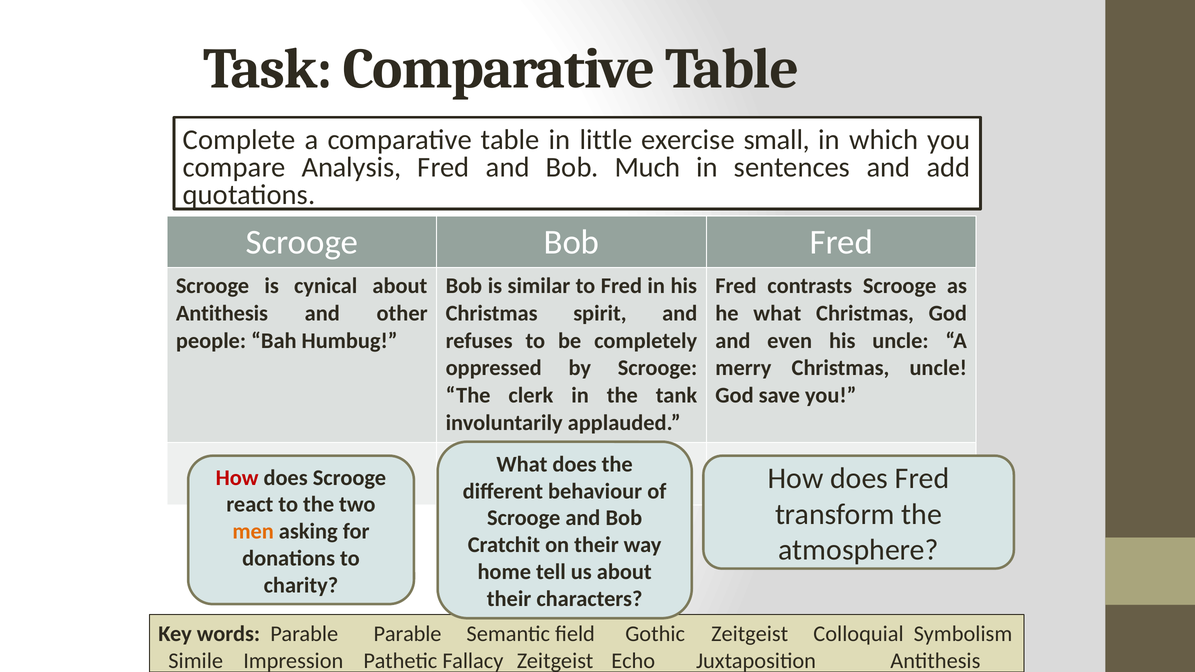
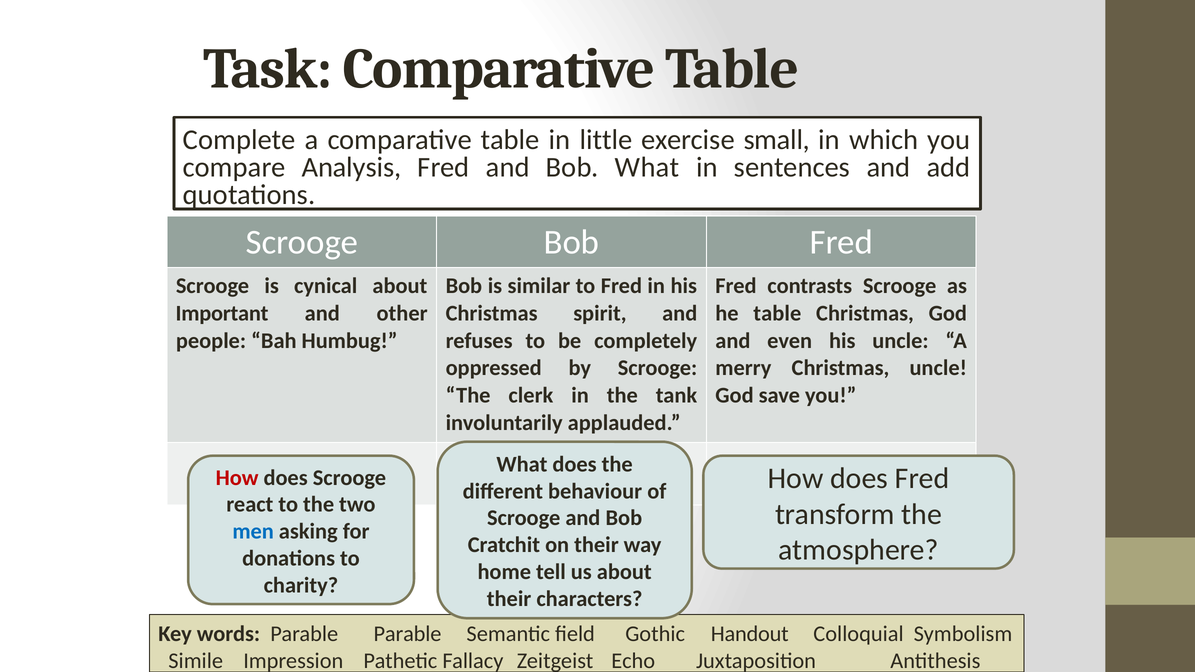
Bob Much: Much -> What (647, 167)
Antithesis: Antithesis -> Important (222, 313)
he what: what -> table (777, 313)
men colour: orange -> blue (253, 532)
Gothic Zeitgeist: Zeitgeist -> Handout (750, 634)
